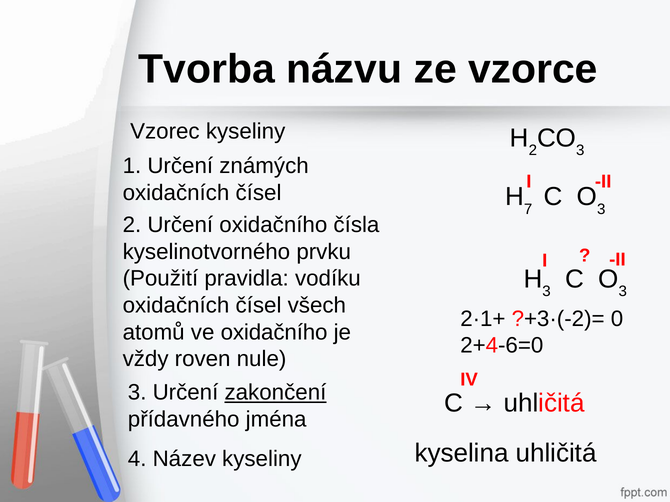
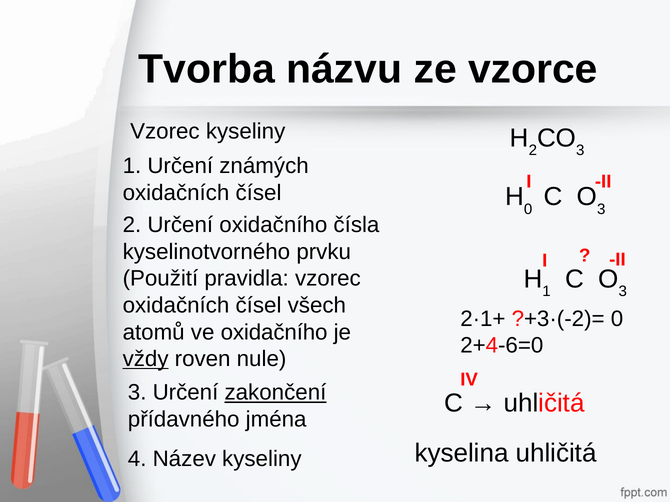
7: 7 -> 0 (528, 209)
3: 3 -> 1 (547, 292)
pravidla vodíku: vodíku -> vzorec (328, 279)
vždy underline: none -> present (146, 359)
